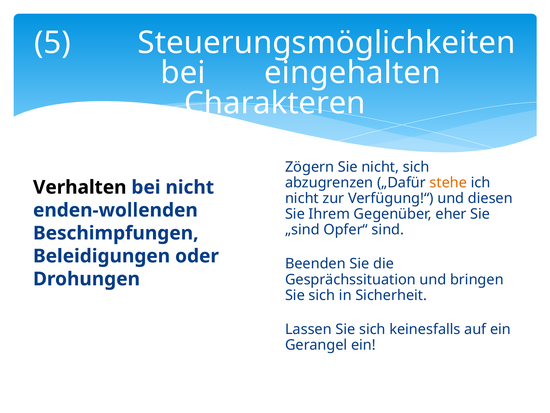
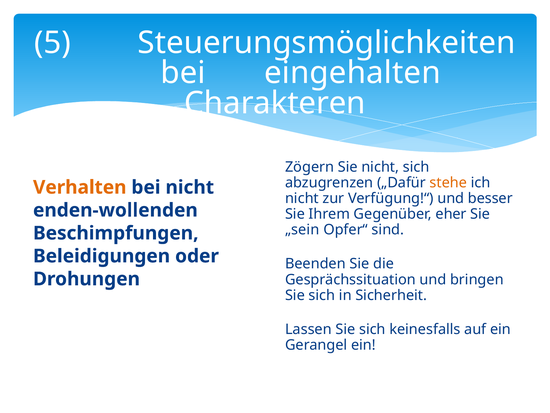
Verhalten colour: black -> orange (80, 187)
diesen: diesen -> besser (490, 198)
„sind: „sind -> „sein (302, 229)
